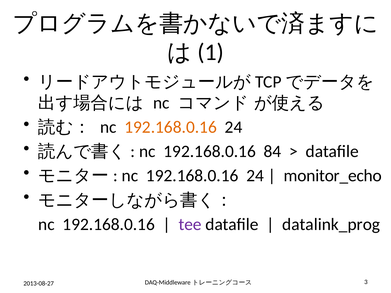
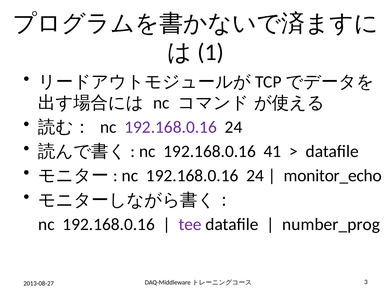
192.168.0.16 colour: orange -> purple (171, 127)
84: 84 -> 41 (272, 152)
datalink_prog: datalink_prog -> number_prog (331, 225)
